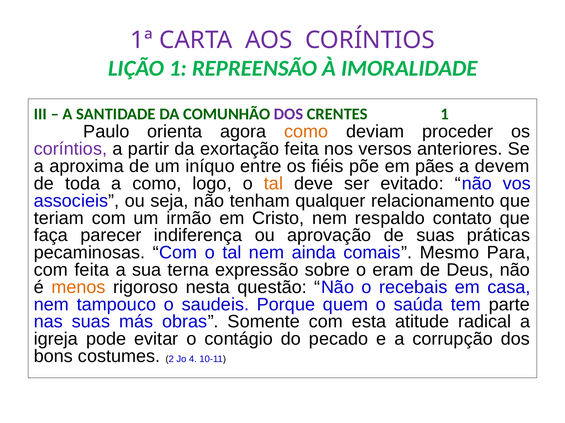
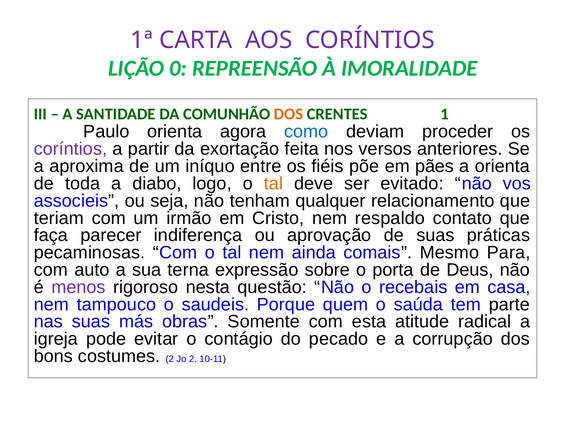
LIÇÃO 1: 1 -> 0 (178, 68)
DOS colour: purple -> orange (289, 114)
como colour: orange -> blue (306, 132)
a devem: devem -> orienta (502, 167)
a como: como -> diabo (157, 184)
com feita: feita -> auto (92, 270)
eram: eram -> porta (393, 270)
menos colour: orange -> purple (79, 288)
Jo 4: 4 -> 2 (193, 360)
